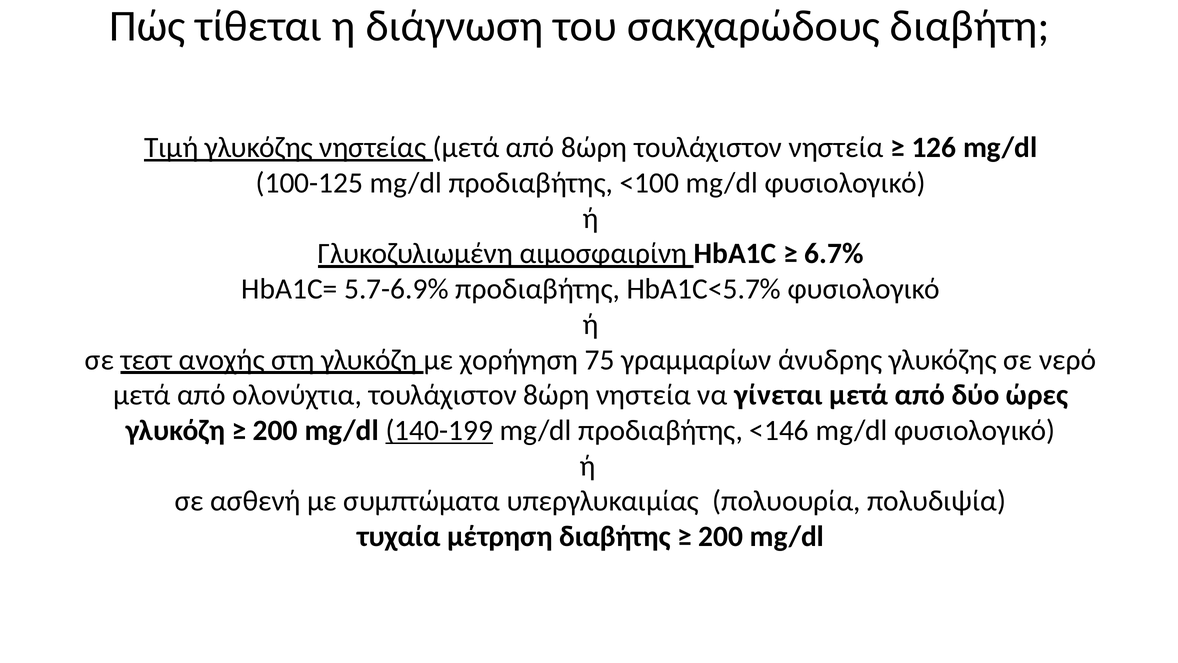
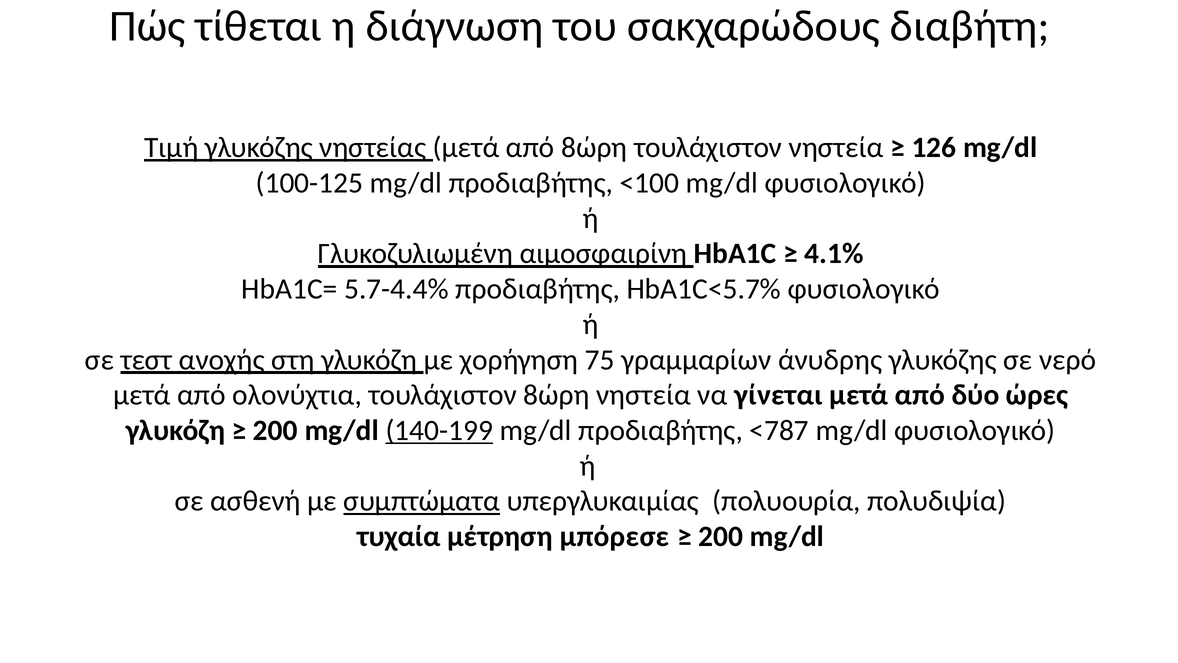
6.7%: 6.7% -> 4.1% (834, 254)
5.7-6.9%: 5.7-6.9% -> 5.7-4.4% (396, 289)
<146: <146 -> <787 (779, 430)
συμπτώματα underline: none -> present (422, 501)
διαβήτης: διαβήτης -> μπόρεσε (615, 536)
